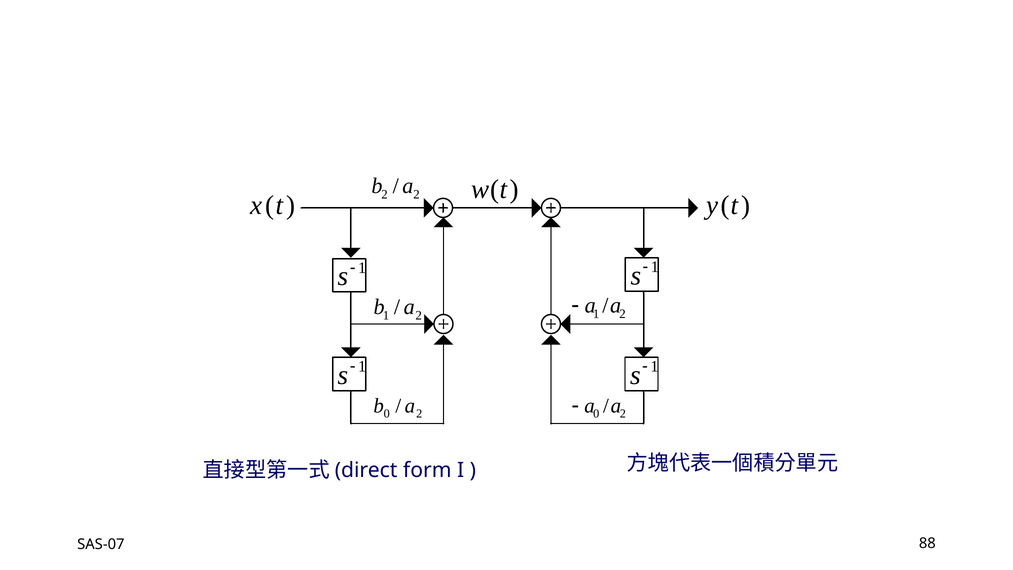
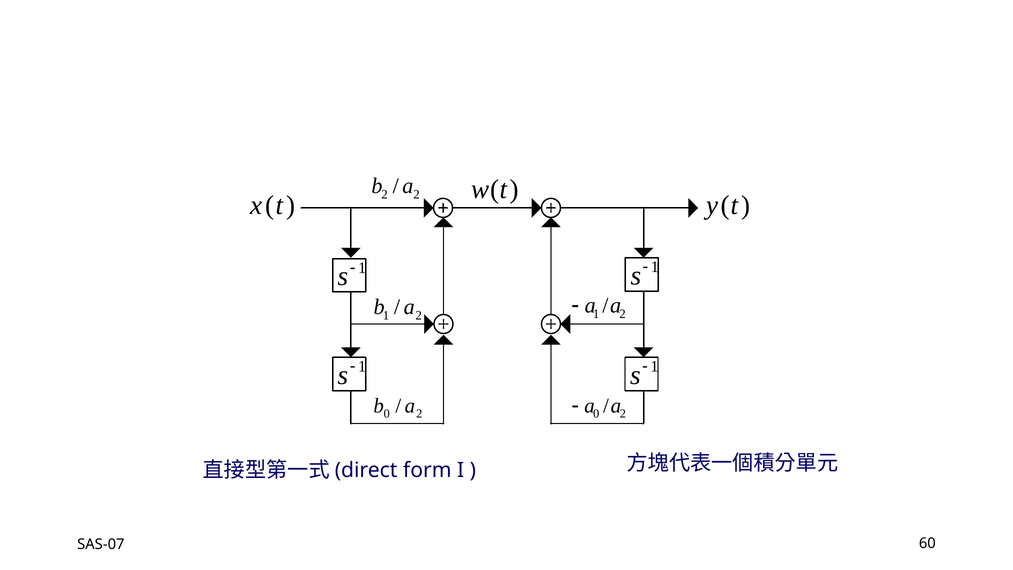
88: 88 -> 60 (927, 543)
